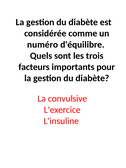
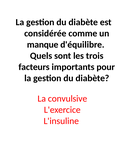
numéro: numéro -> manque (43, 45)
